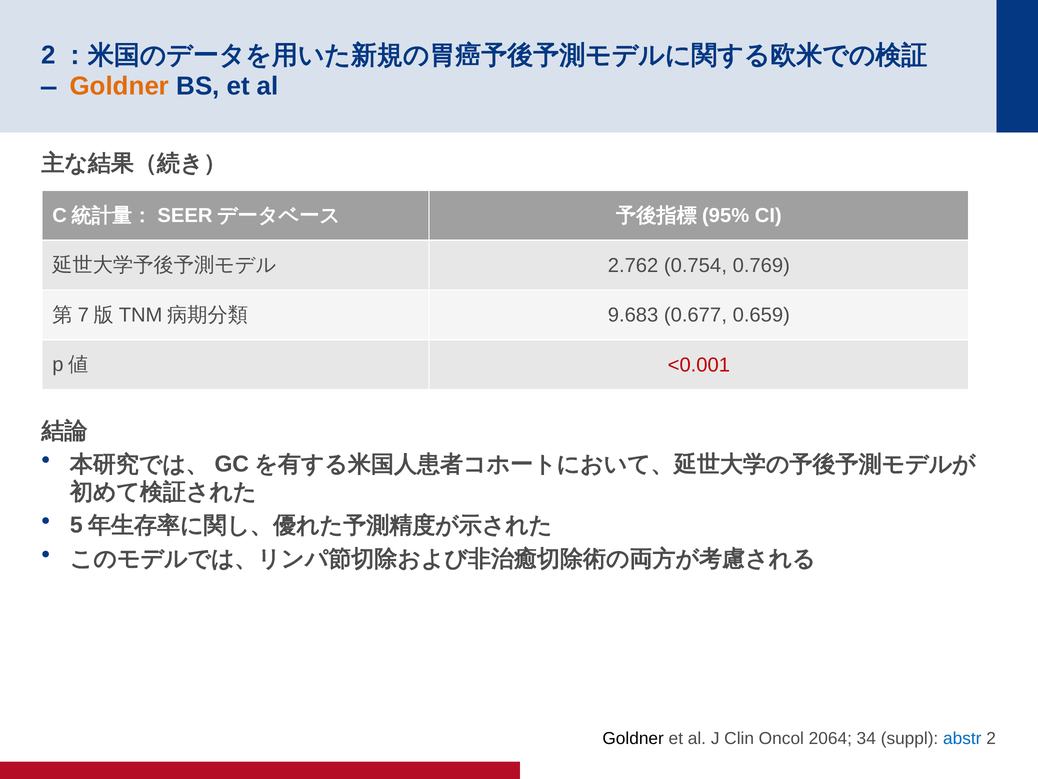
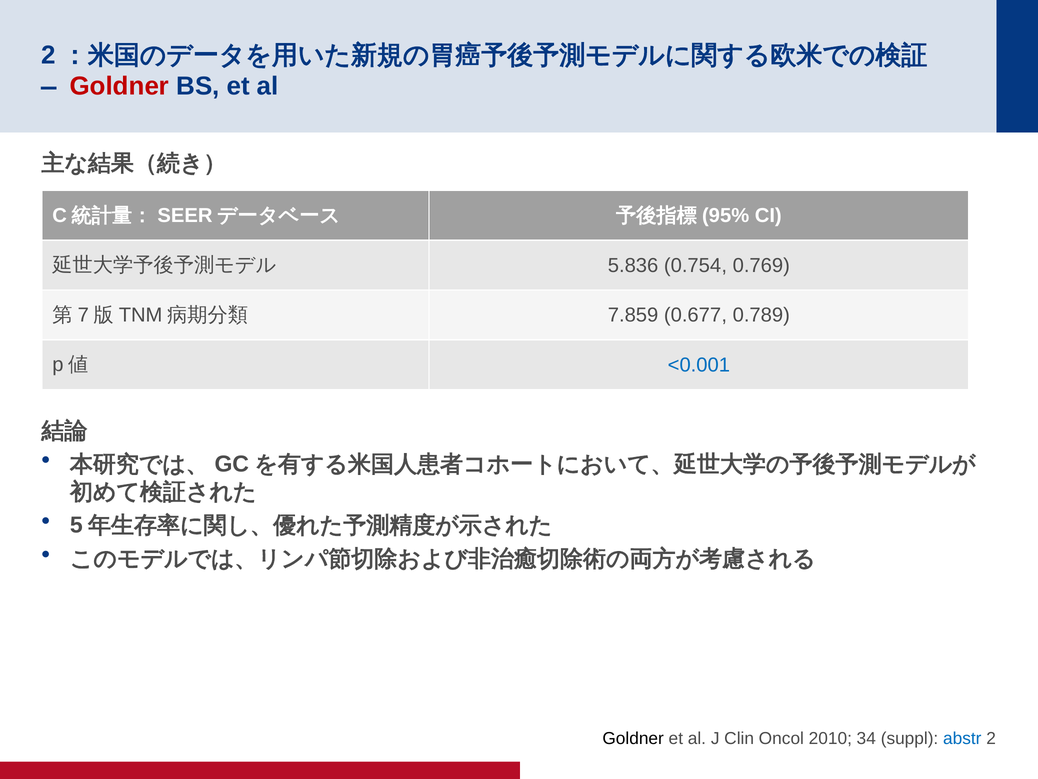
Goldner colour: orange -> red (119, 86)
2.762: 2.762 -> 5.836 (633, 265)
9.683: 9.683 -> 7.859 (633, 315)
0.659: 0.659 -> 0.789 (761, 315)
<0.001 colour: red -> blue (699, 365)
2064: 2064 -> 2010 (830, 738)
